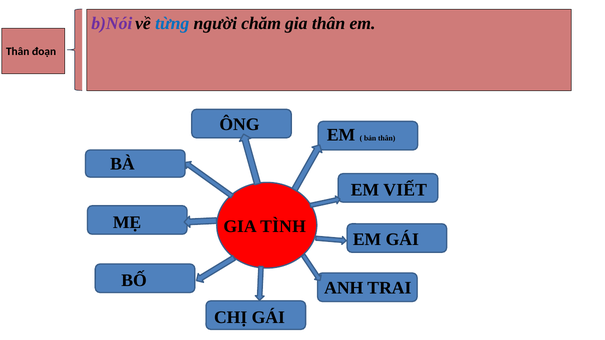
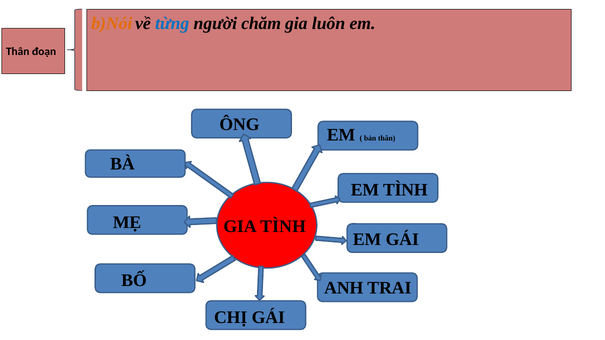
b)Nói colour: purple -> orange (112, 23)
gia thân: thân -> luôn (329, 23)
EM VIẾT: VIẾT -> TÌNH (405, 190)
